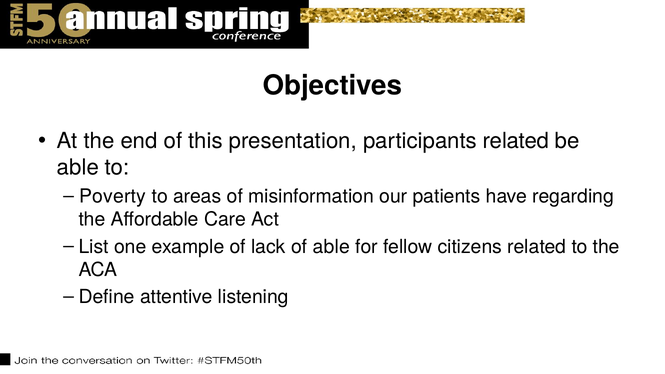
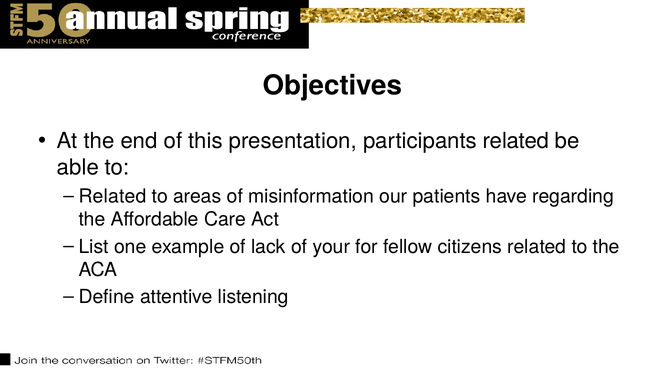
Poverty: Poverty -> Related (113, 196)
of able: able -> your (331, 247)
